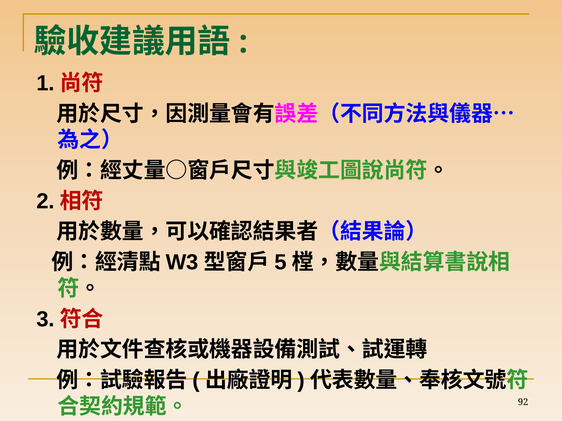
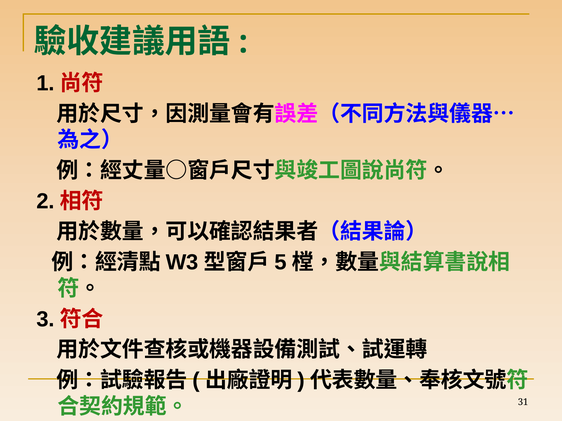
92: 92 -> 31 (523, 403)
